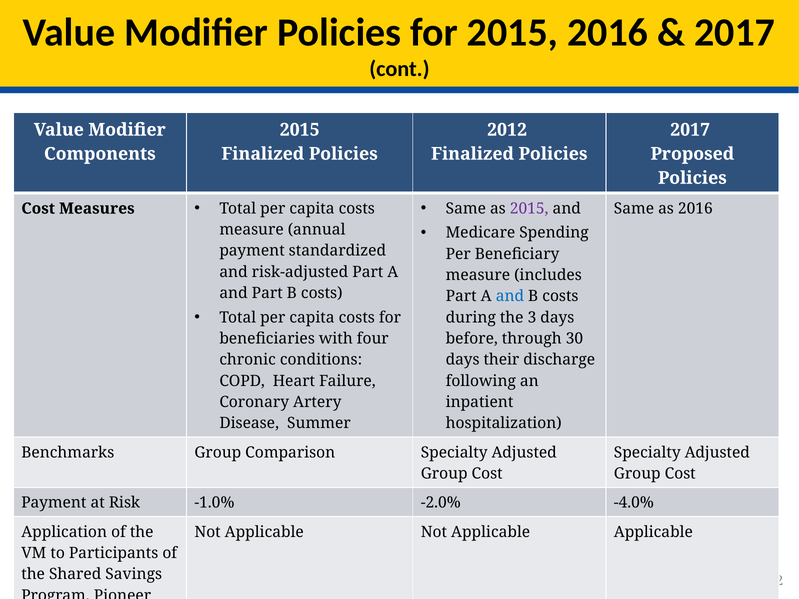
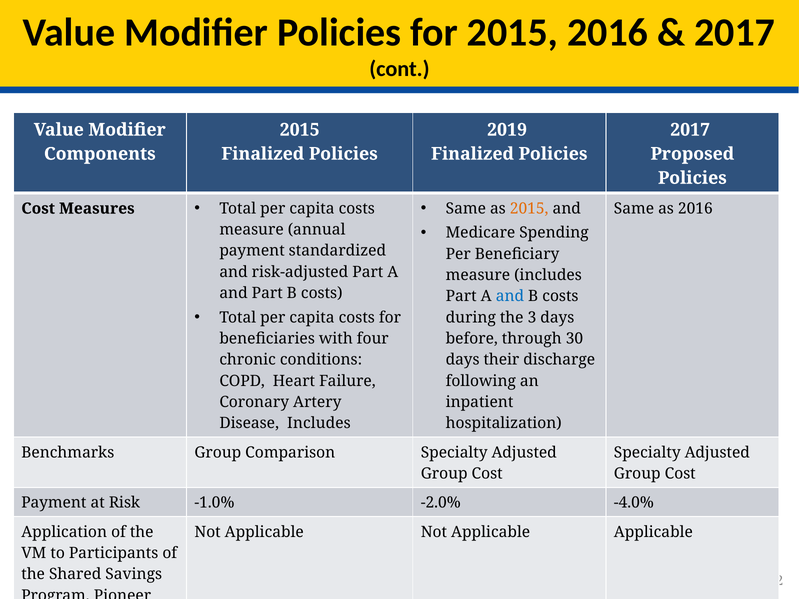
2012: 2012 -> 2019 (507, 130)
2015 colour: purple -> orange (529, 209)
Disease Summer: Summer -> Includes (319, 423)
